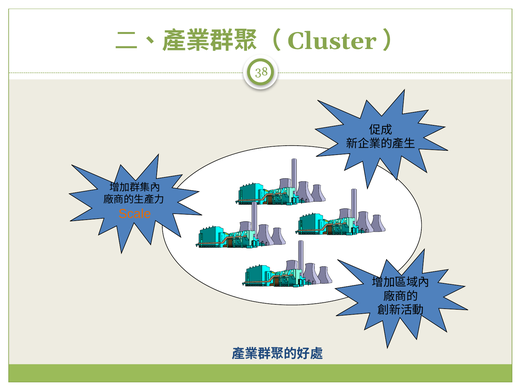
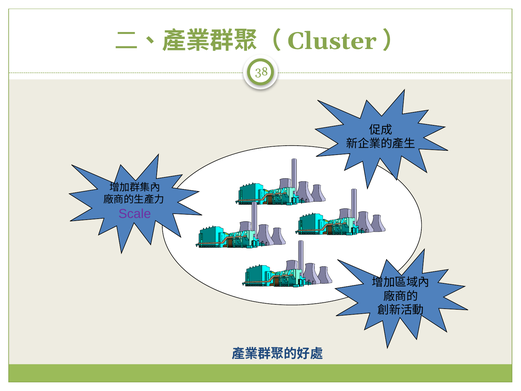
Scale colour: orange -> purple (135, 214)
